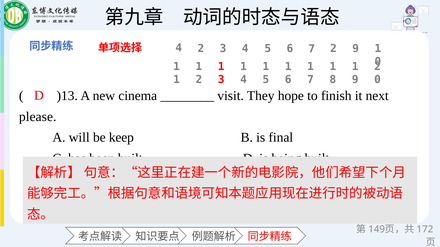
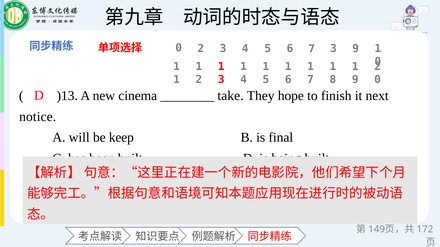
4: 4 -> 0 (179, 48)
7 2: 2 -> 3 (333, 49)
visit: visit -> take (231, 96)
please: please -> notice (38, 117)
